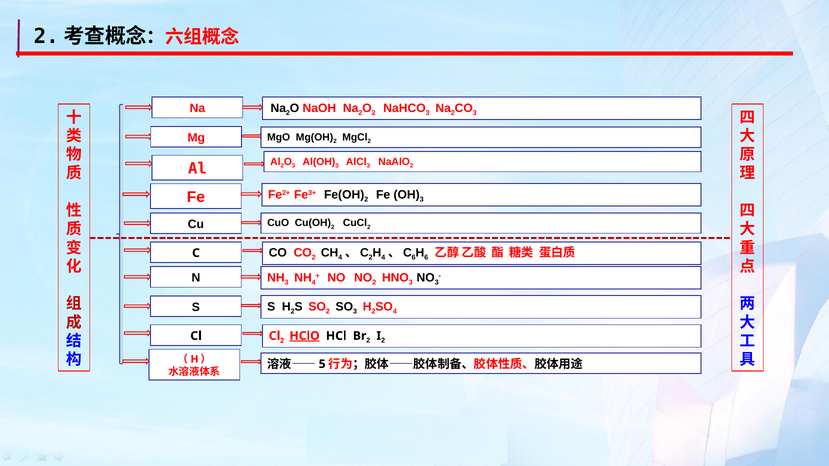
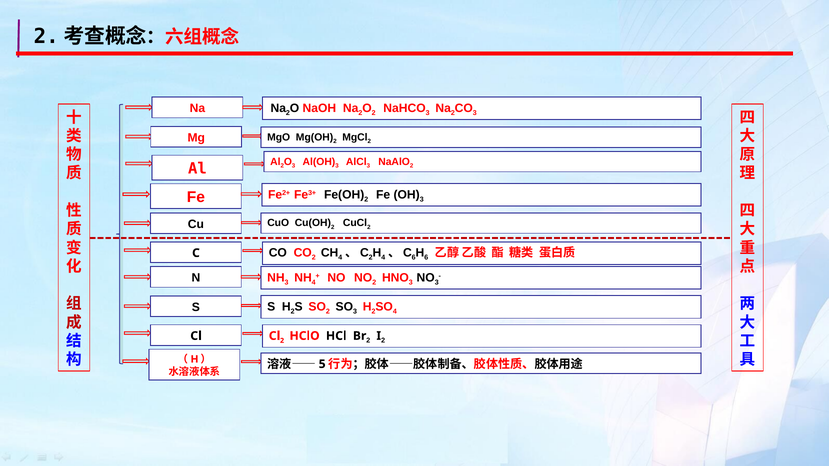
HClO underline: present -> none (305, 336)
